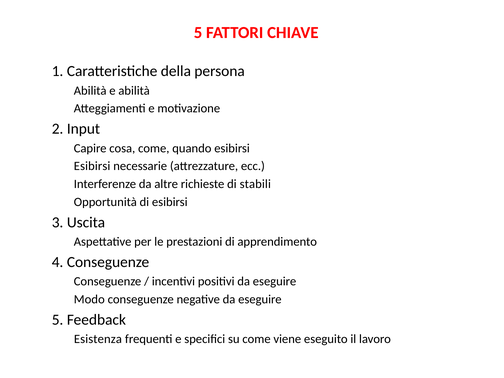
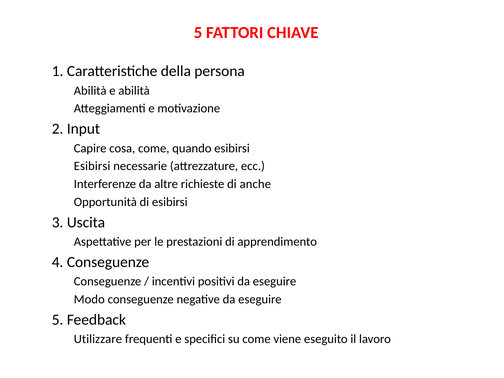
stabili: stabili -> anche (255, 184)
Esistenza: Esistenza -> Utilizzare (98, 339)
